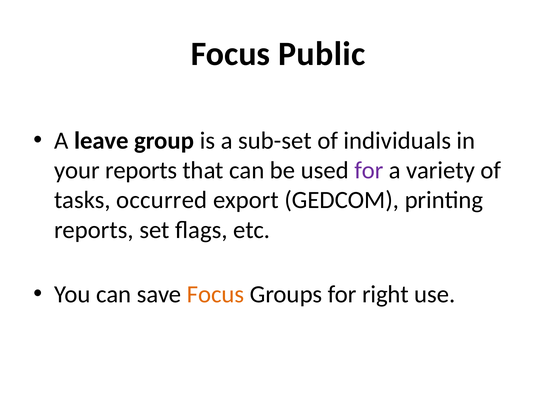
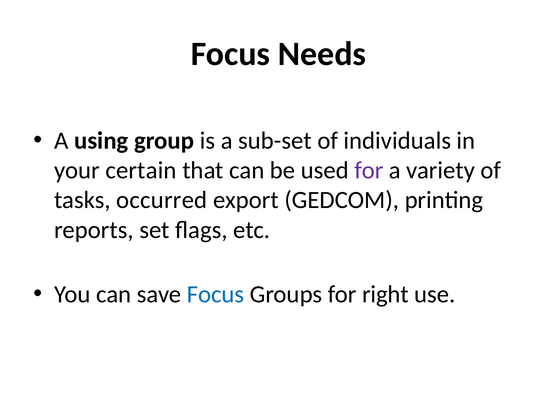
Public: Public -> Needs (322, 54)
leave: leave -> using (101, 141)
your reports: reports -> certain (141, 170)
Focus colour: orange -> blue (216, 294)
